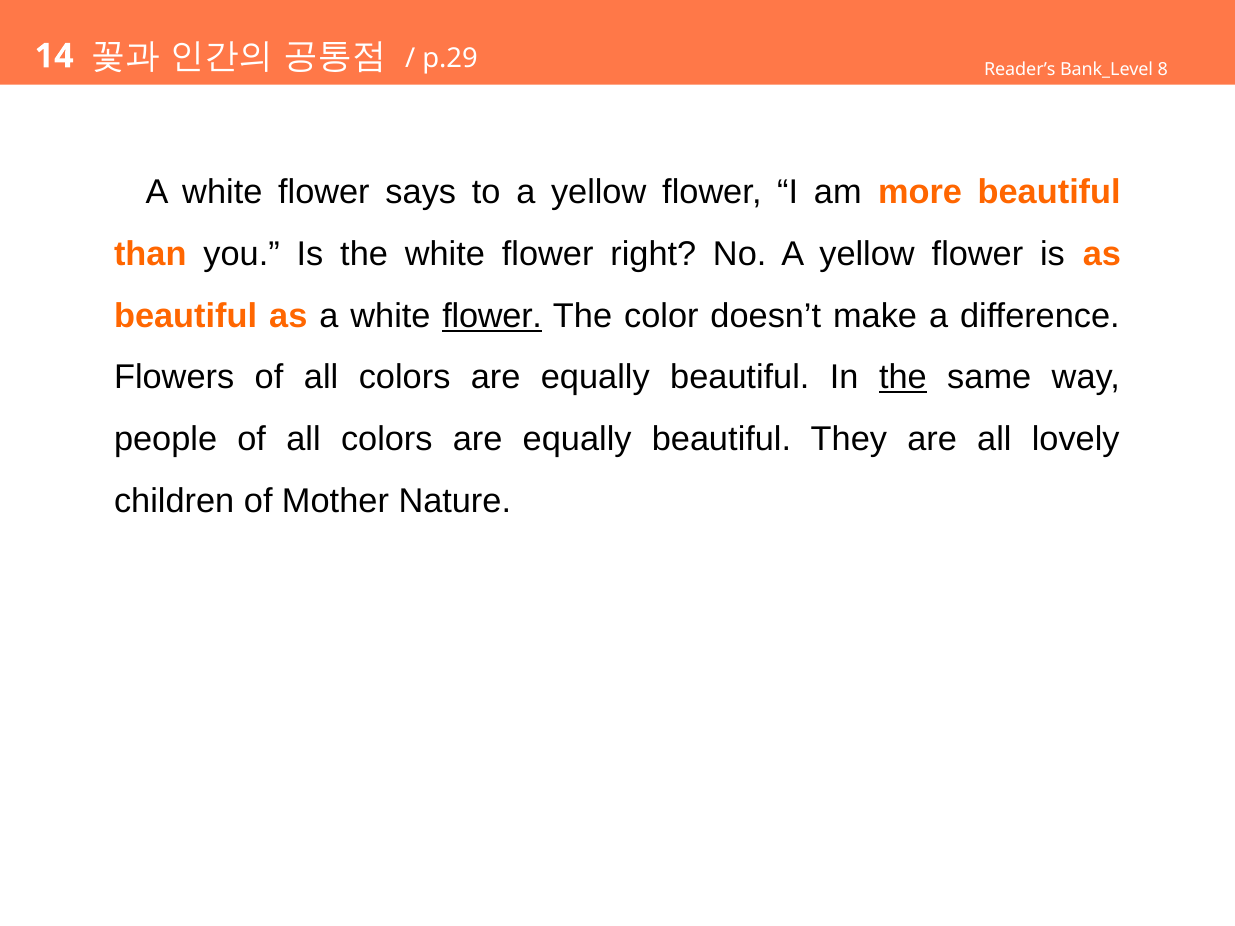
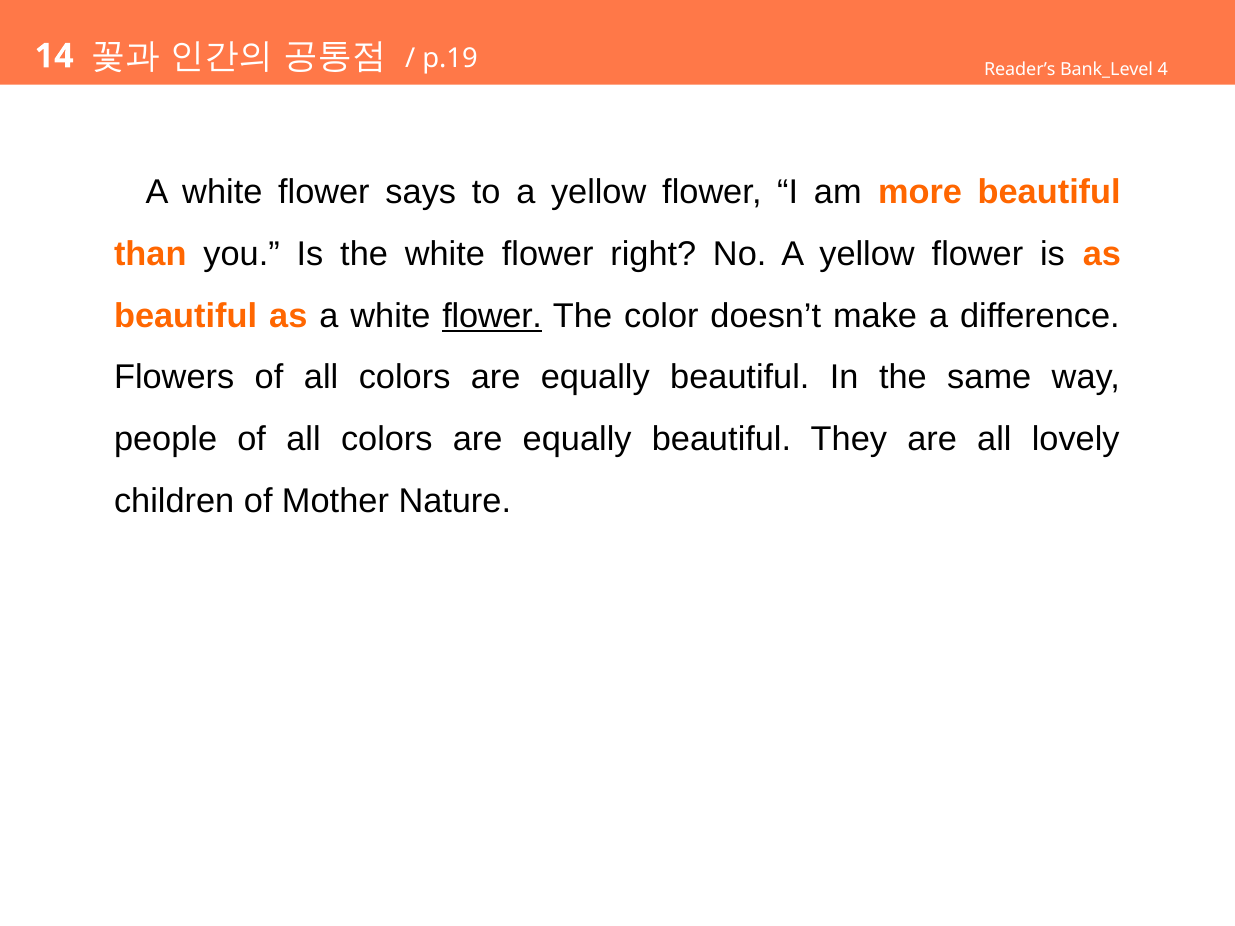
p.29: p.29 -> p.19 (450, 58)
8: 8 -> 4 (1163, 69)
the underline: present -> none (903, 378)
